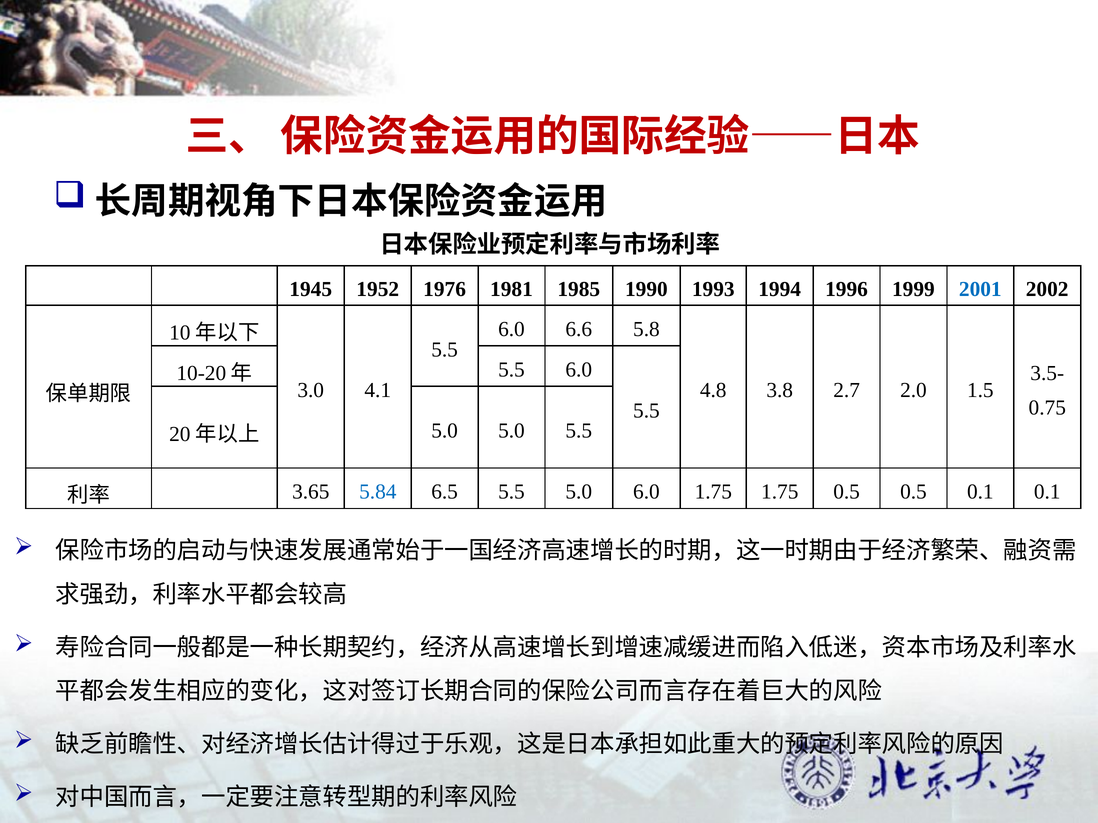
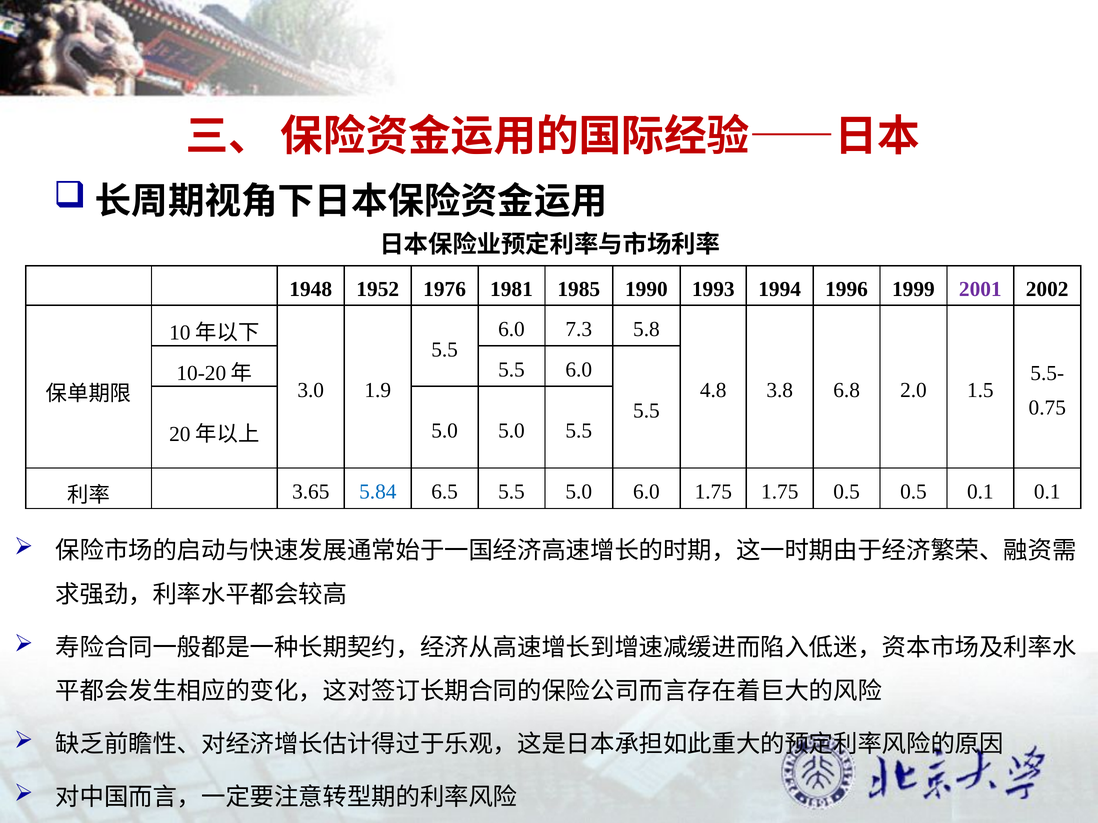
1945: 1945 -> 1948 (311, 289)
2001 colour: blue -> purple (980, 289)
6.6: 6.6 -> 7.3 (579, 329)
3.5-: 3.5- -> 5.5- (1047, 373)
4.1: 4.1 -> 1.9 (378, 391)
2.7: 2.7 -> 6.8 (847, 391)
